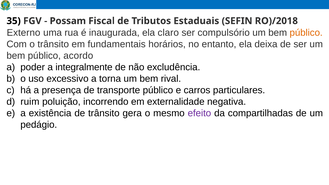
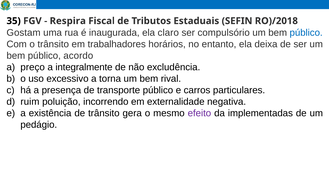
Possam: Possam -> Respira (68, 21)
Externo: Externo -> Gostam (24, 33)
público colour: orange -> blue (306, 33)
fundamentais: fundamentais -> trabalhadores (117, 44)
poder: poder -> preço (33, 67)
compartilhadas: compartilhadas -> implementadas (260, 113)
